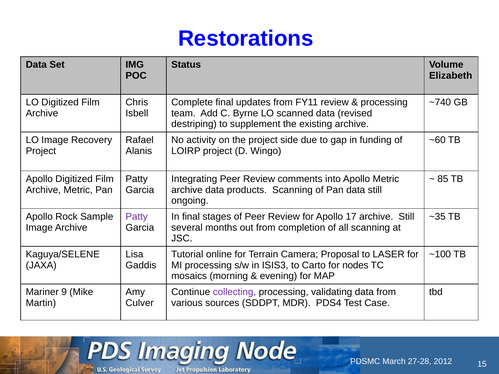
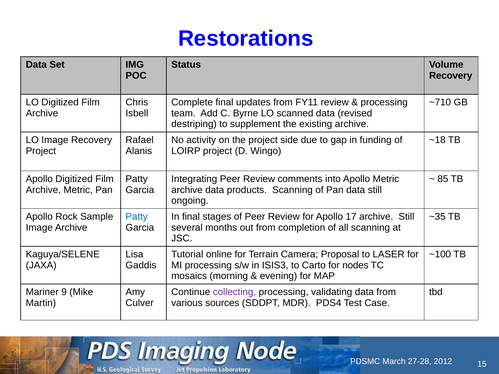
Elizabeth: Elizabeth -> Recovery (451, 76)
~740: ~740 -> ~710 (440, 102)
~60: ~60 -> ~18 (437, 140)
Patty colour: purple -> blue (137, 217)
